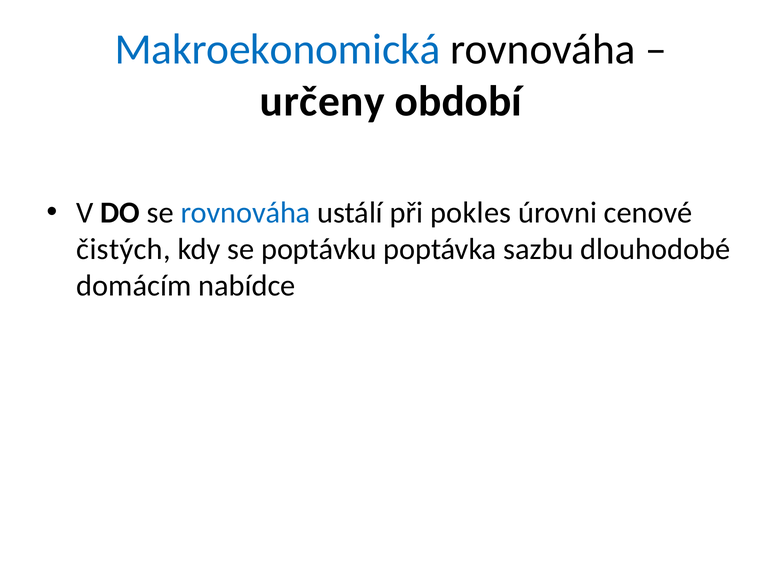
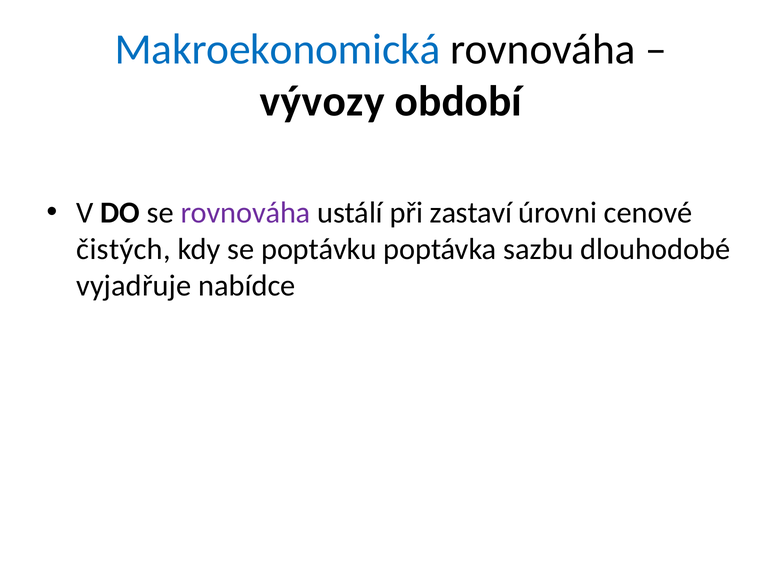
určeny: určeny -> vývozy (322, 101)
rovnováha colour: blue -> purple (246, 213)
pokles: pokles -> zastaví (471, 213)
domácím: domácím -> vyjadřuje (134, 286)
